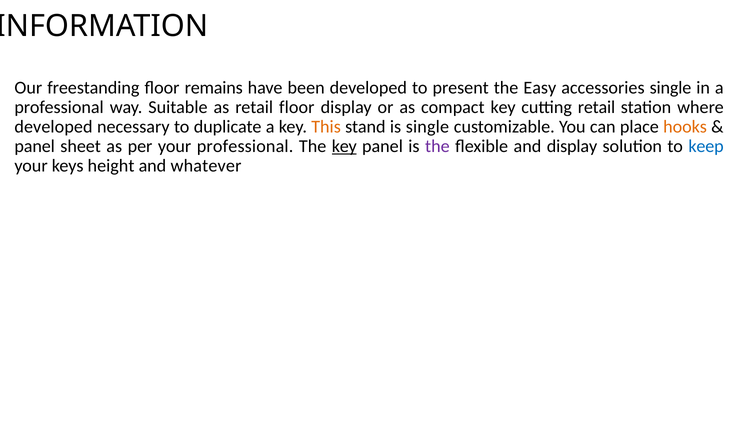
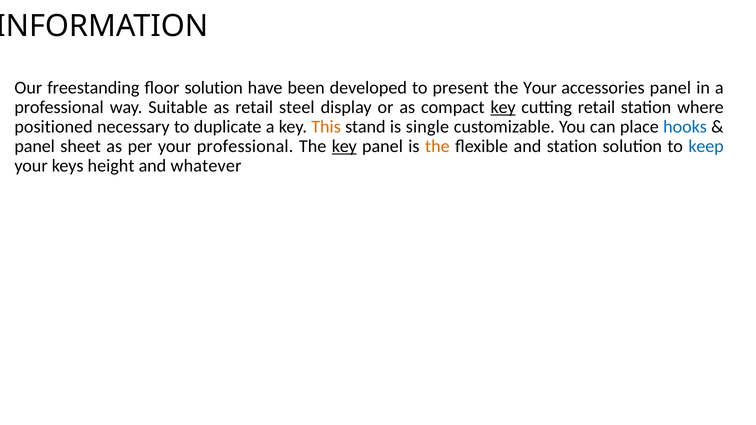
floor remains: remains -> solution (214, 88)
the Easy: Easy -> Your (540, 88)
accessories single: single -> panel (670, 88)
retail floor: floor -> steel (297, 107)
key underline: none -> present (503, 107)
developed: developed -> positioned (54, 127)
hooks colour: orange -> blue (685, 127)
the colour: purple -> orange (437, 146)
and display: display -> station (572, 146)
